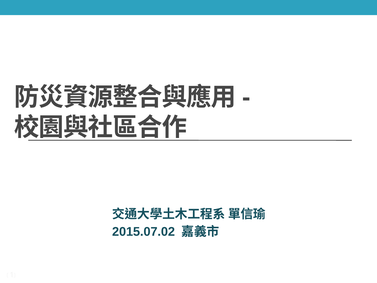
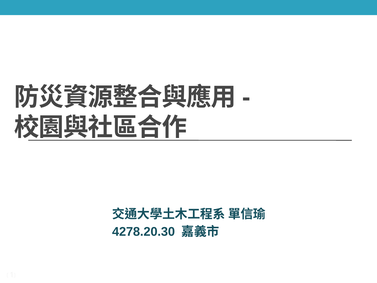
2015.07.02: 2015.07.02 -> 4278.20.30 (144, 232)
